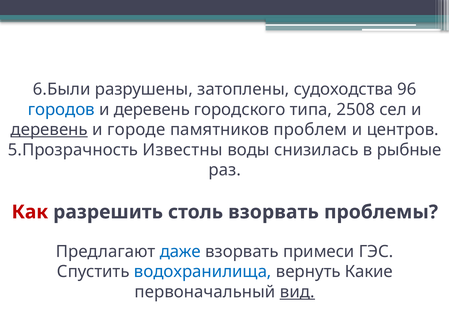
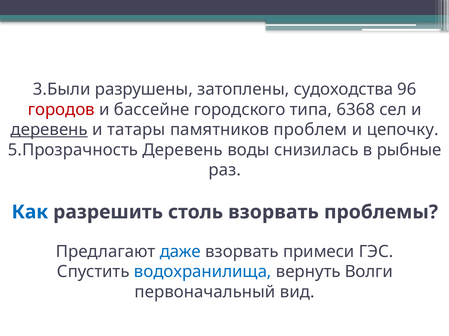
6.Были: 6.Были -> 3.Были (62, 90)
городов colour: blue -> red (61, 110)
деревень: деревень -> бассейне (152, 110)
2508: 2508 -> 6368 (356, 110)
городе: городе -> татары (136, 130)
центров: центров -> цепочку (403, 130)
5.Прозрачность Известны: Известны -> Деревень (183, 150)
Как colour: red -> blue (30, 213)
Какие: Какие -> Волги (369, 272)
вид underline: present -> none (297, 292)
